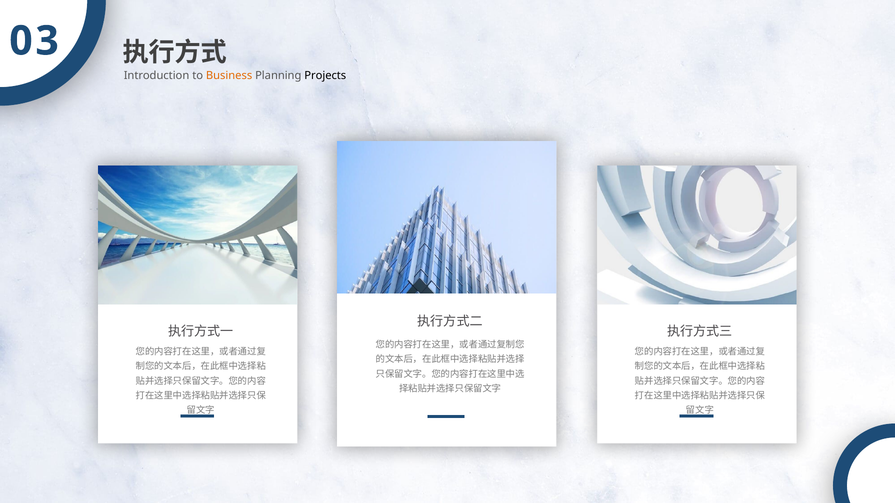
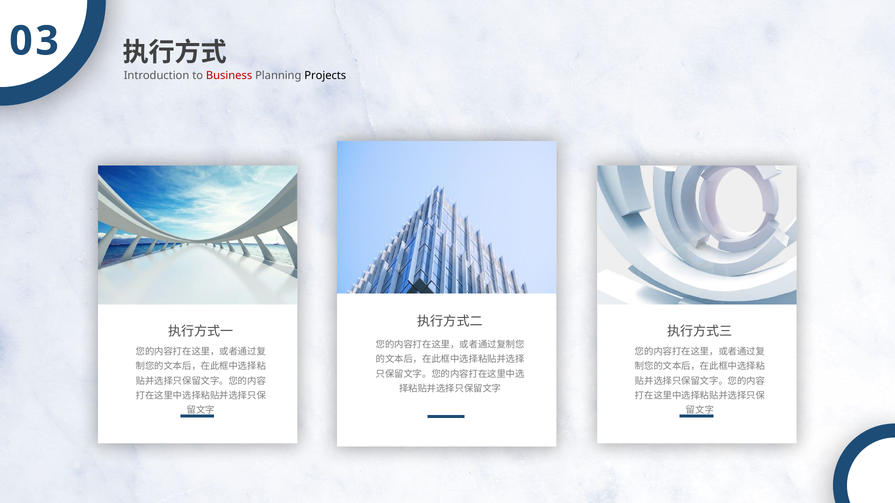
Business colour: orange -> red (229, 76)
